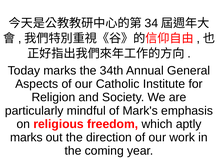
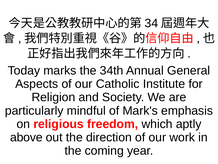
marks: marks -> above (26, 137)
